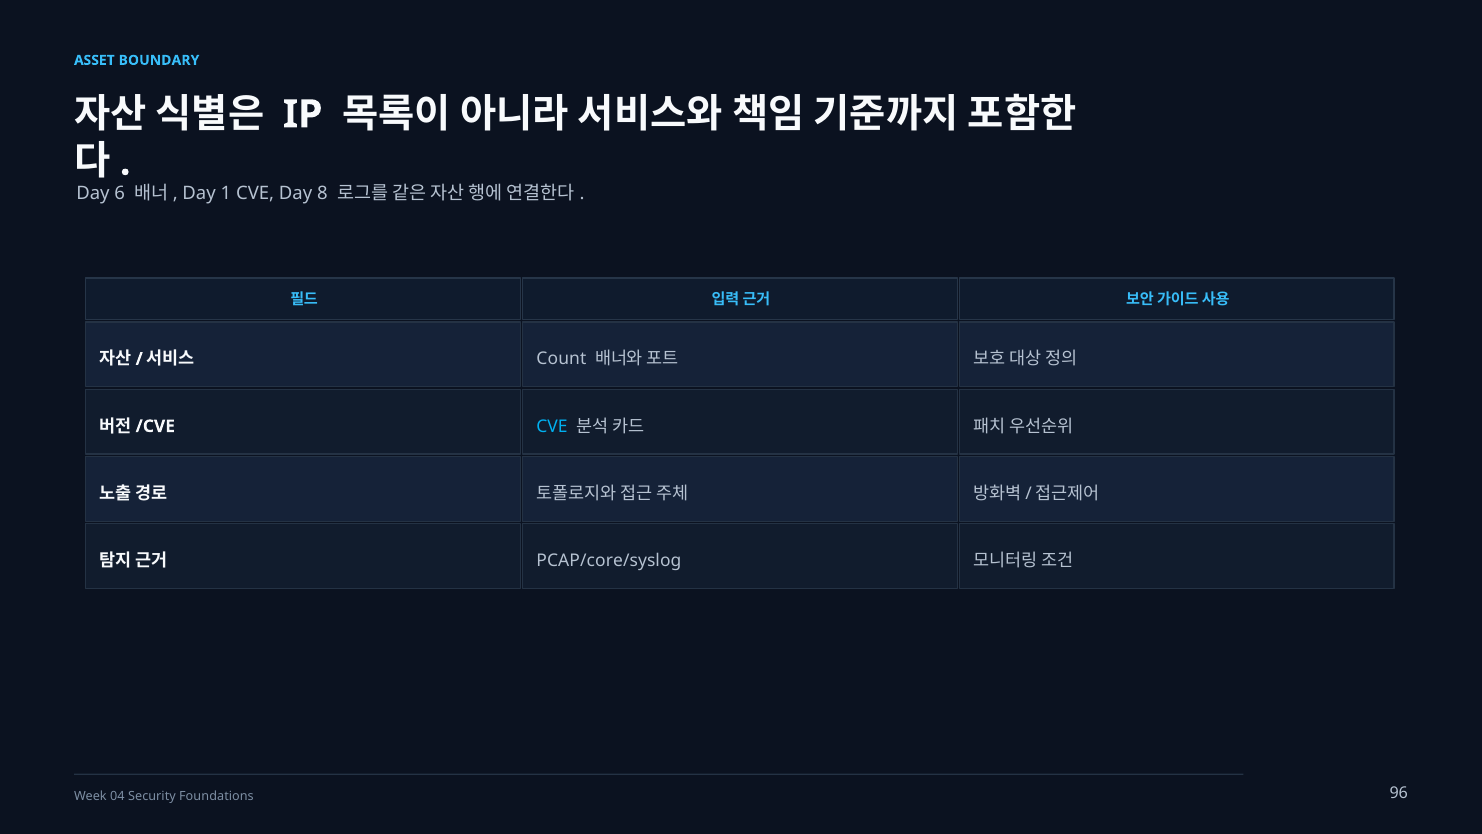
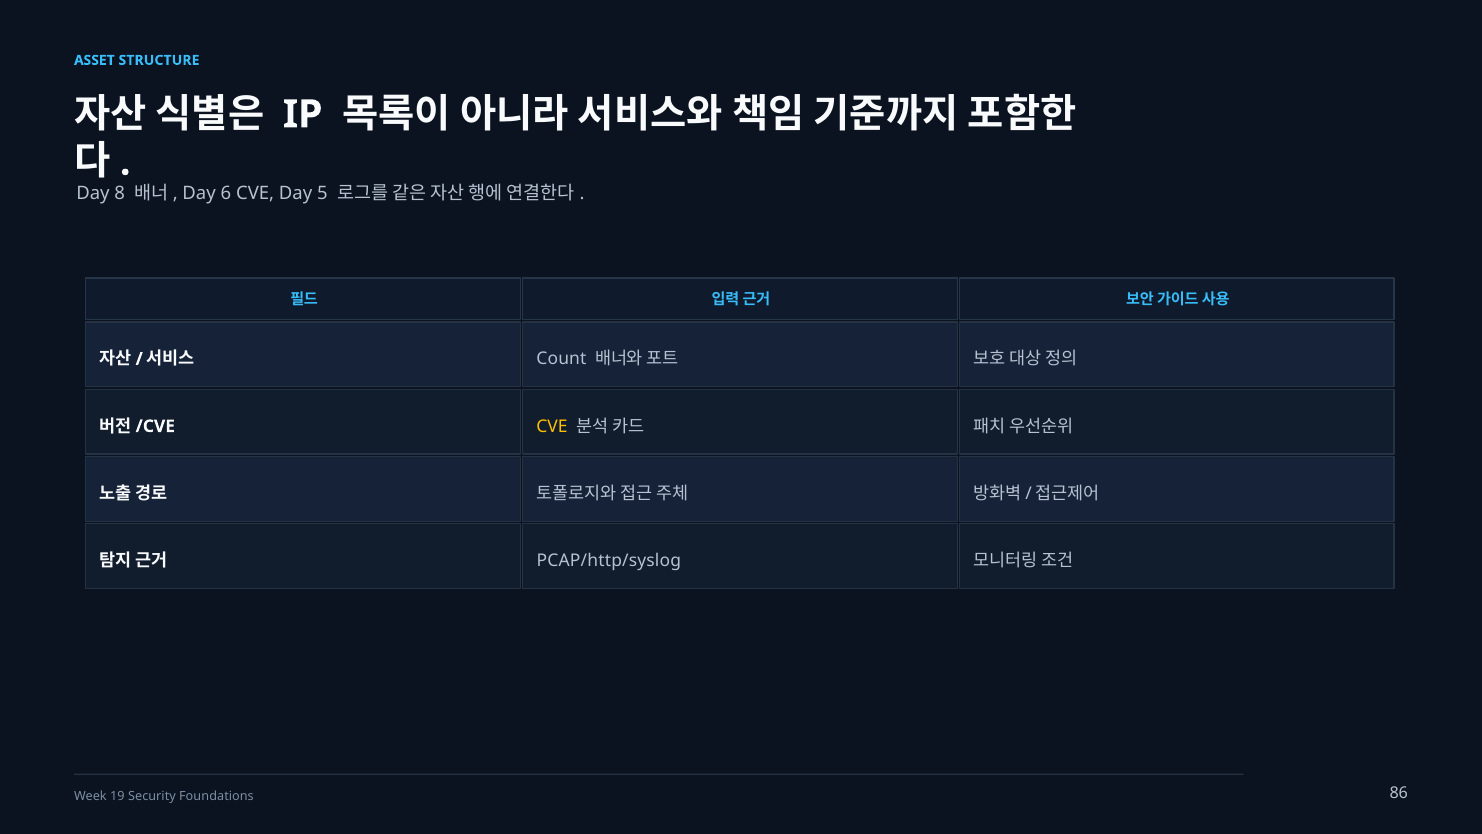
BOUNDARY: BOUNDARY -> STRUCTURE (159, 60)
6: 6 -> 8 (120, 193)
1: 1 -> 6 (226, 193)
8: 8 -> 5 (322, 193)
CVE colour: light blue -> yellow (552, 426)
PCAP/core/syslog: PCAP/core/syslog -> PCAP/http/syslog (609, 560)
04: 04 -> 19 (117, 796)
96: 96 -> 86 (1399, 792)
